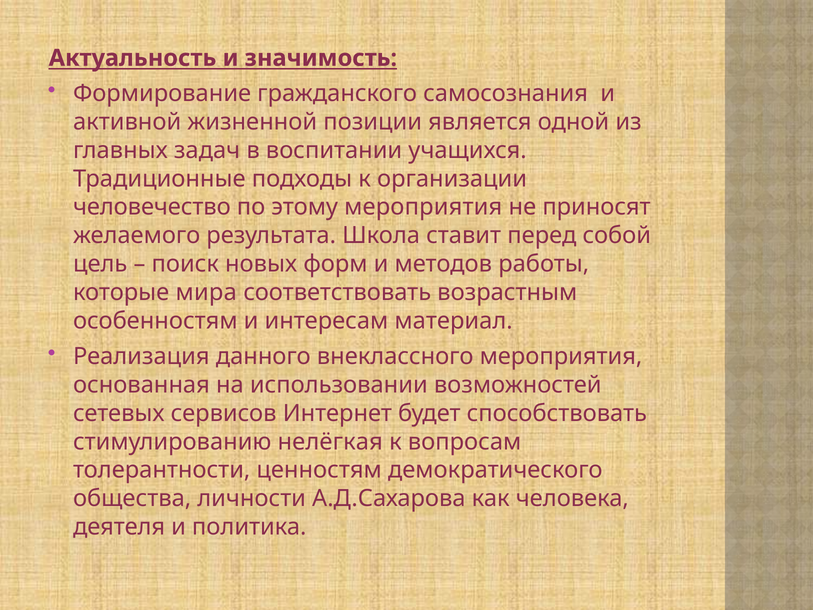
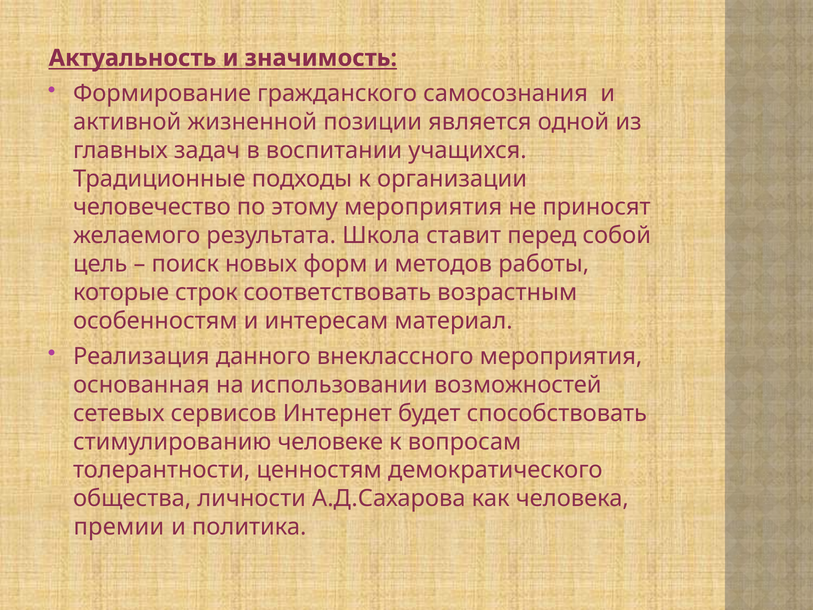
мира: мира -> строк (206, 292)
нелёгкая: нелёгкая -> человеке (330, 442)
деятеля: деятеля -> премии (119, 527)
